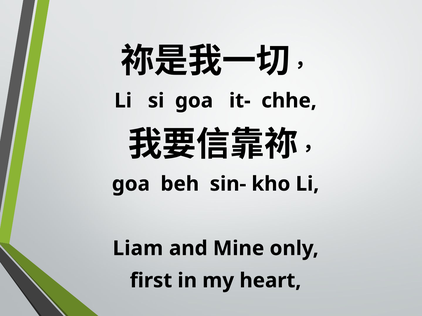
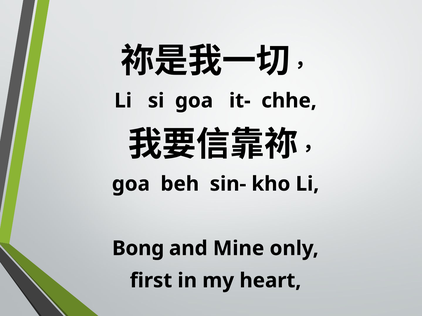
Liam: Liam -> Bong (138, 249)
